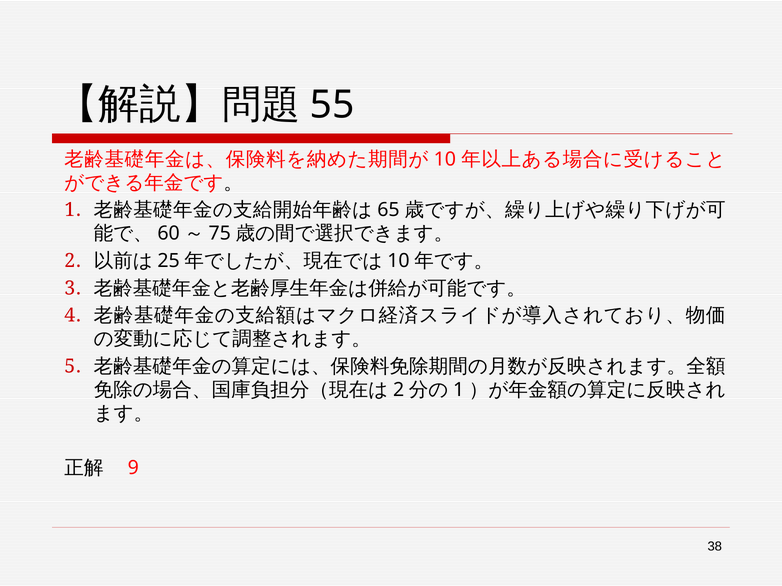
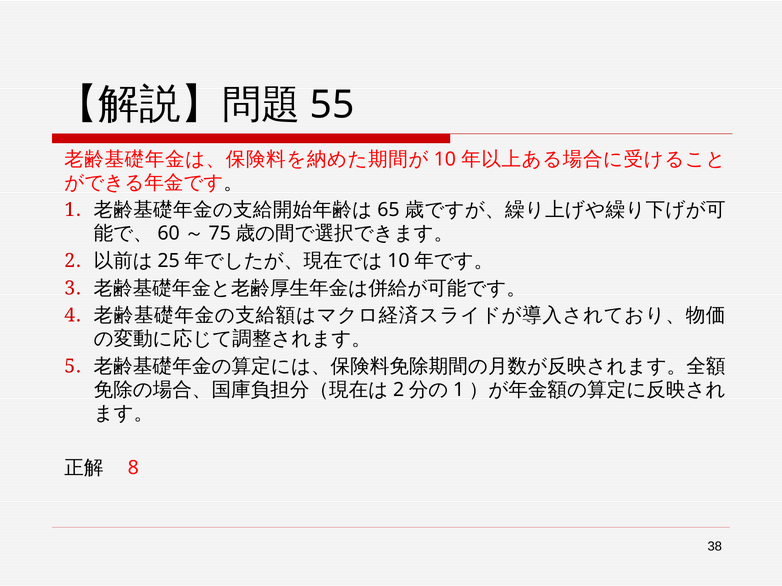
9: 9 -> 8 (133, 468)
